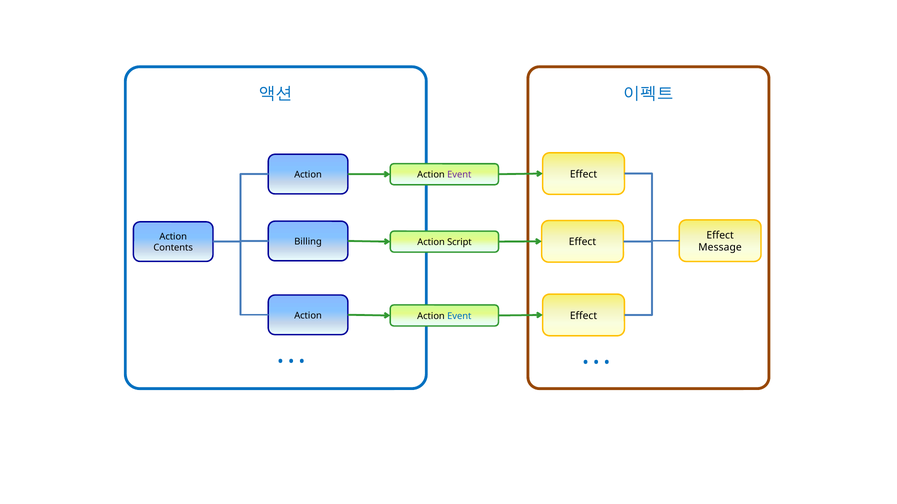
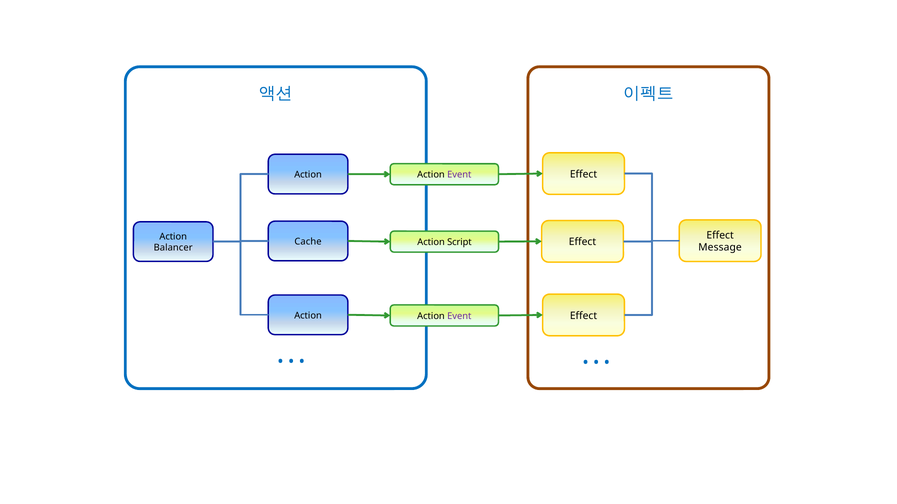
Billing: Billing -> Cache (308, 242)
Contents: Contents -> Balancer (173, 248)
Event colour: blue -> purple (459, 316)
